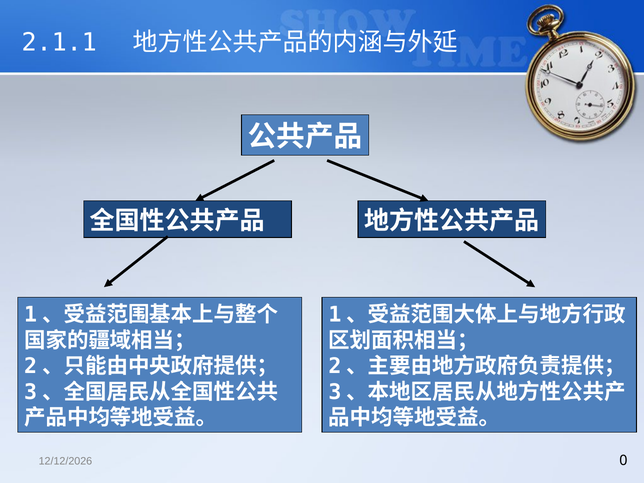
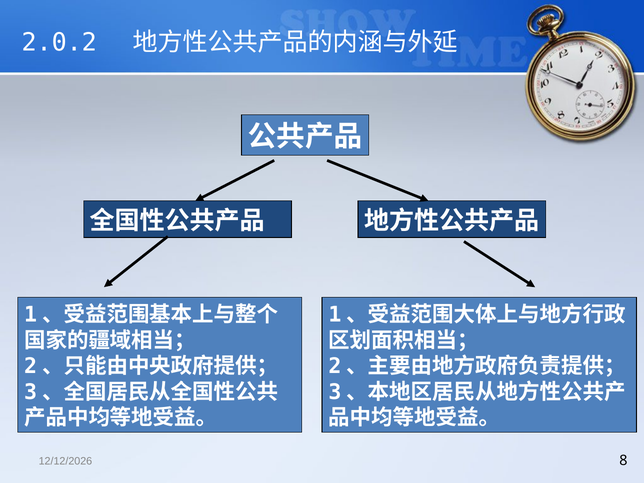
2.1.1: 2.1.1 -> 2.0.2 (59, 42)
0: 0 -> 8 (623, 460)
